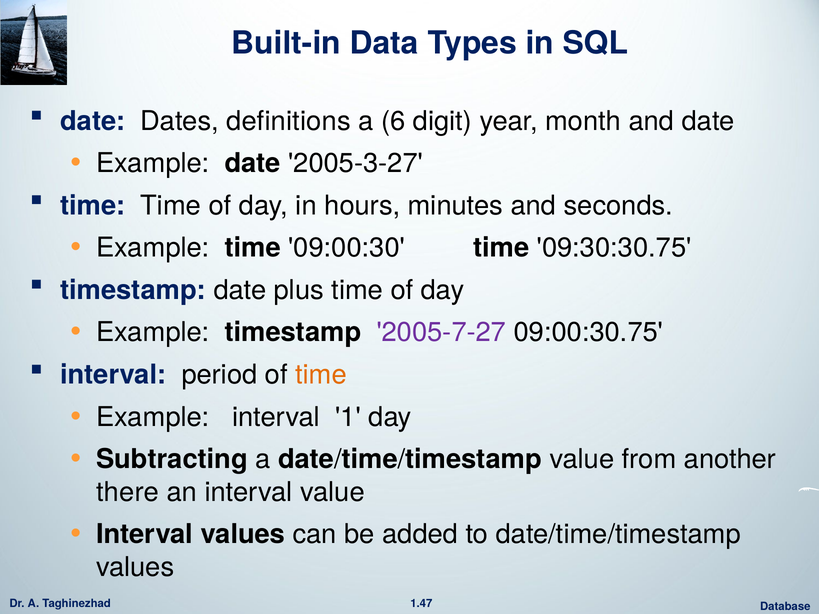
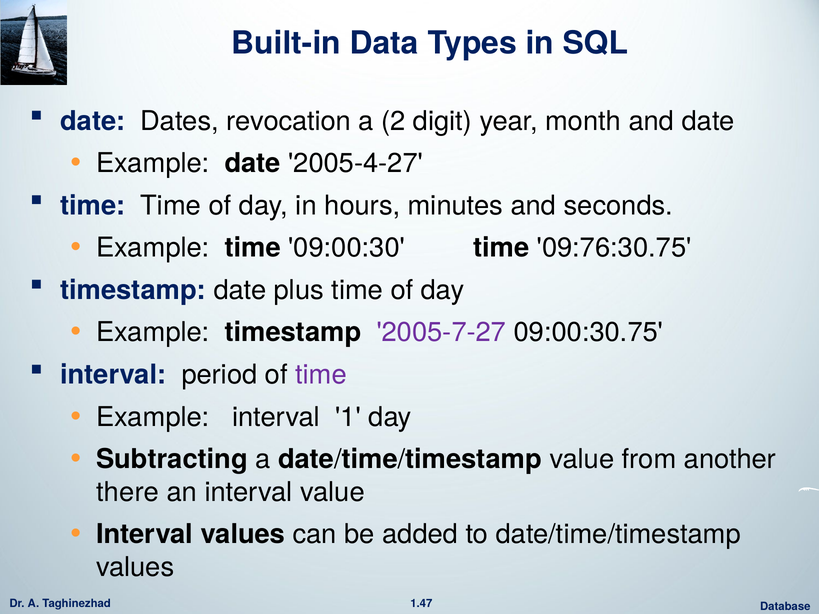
definitions: definitions -> revocation (289, 121)
6: 6 -> 2 (393, 121)
2005-3-27: 2005-3-27 -> 2005-4-27 (356, 163)
09:30:30.75: 09:30:30.75 -> 09:76:30.75 (614, 248)
time colour: orange -> purple (321, 375)
